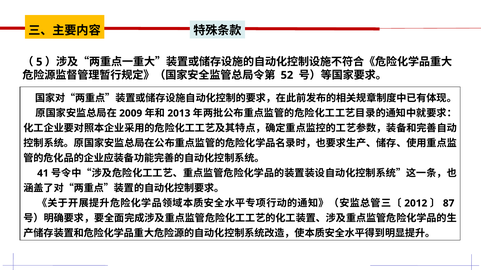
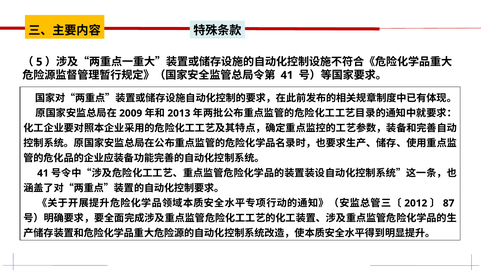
52: 52 -> 41 (287, 75)
